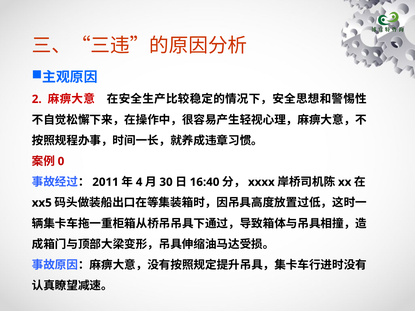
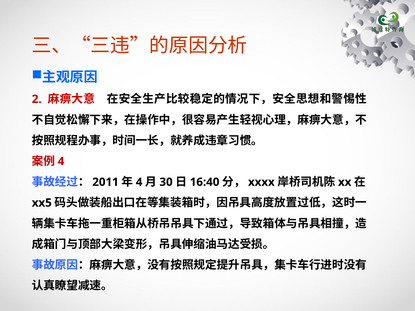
0: 0 -> 4 (61, 161)
